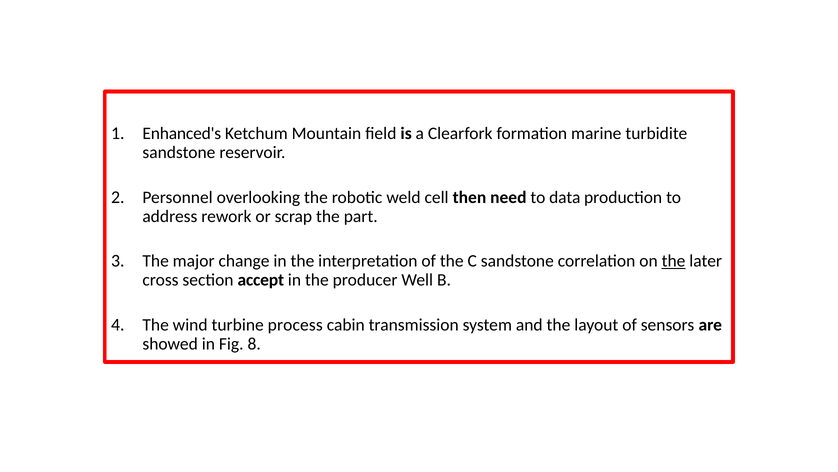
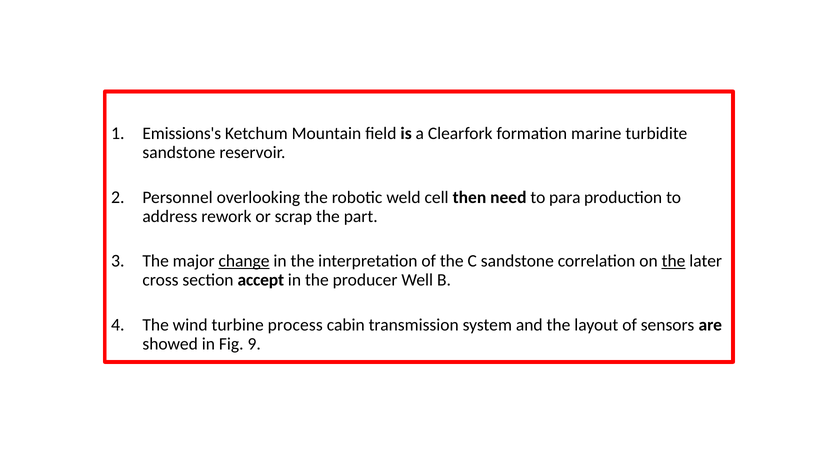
Enhanced's: Enhanced's -> Emissions's (182, 133)
data: data -> para (565, 197)
change underline: none -> present (244, 261)
8: 8 -> 9 (254, 343)
